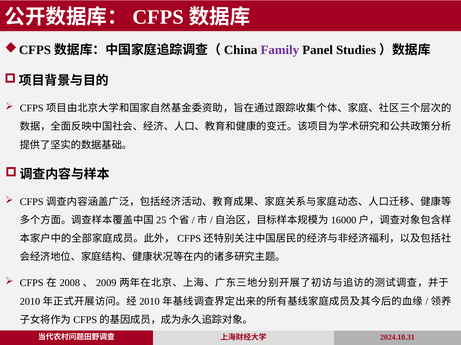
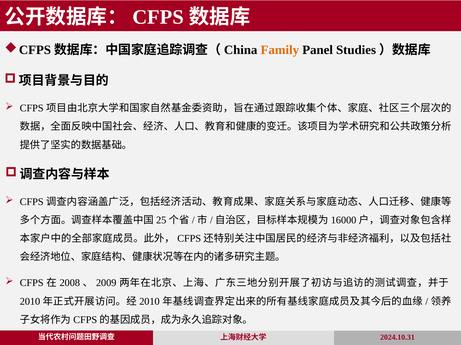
Family colour: purple -> orange (280, 50)
